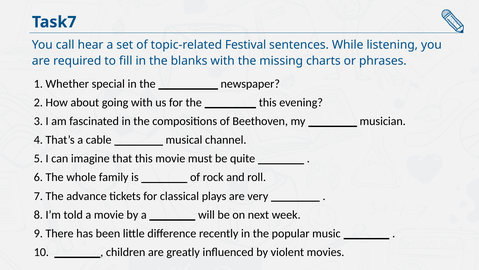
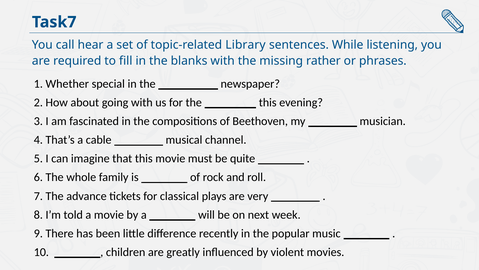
Festival: Festival -> Library (245, 45)
charts: charts -> rather (323, 61)
